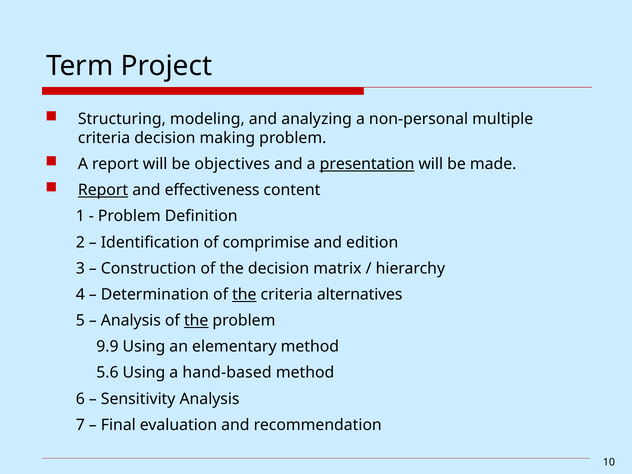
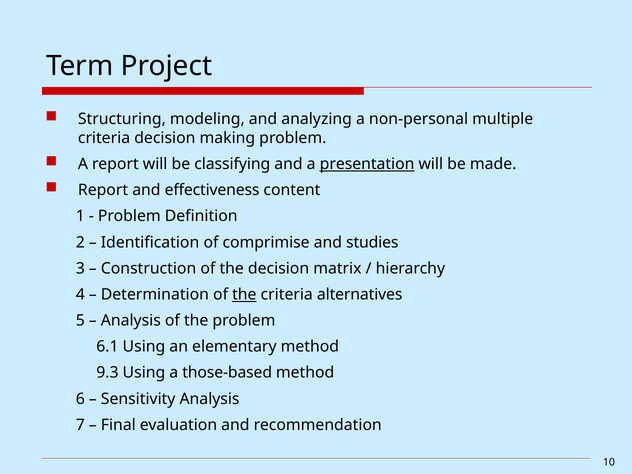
objectives: objectives -> classifying (232, 164)
Report underline: present -> none (103, 190)
edition: edition -> studies (372, 242)
the underline: present -> none (196, 321)
9.9: 9.9 -> 6.1 (107, 347)
5.6: 5.6 -> 9.3 (107, 373)
hand-based: hand-based -> those-based (227, 373)
